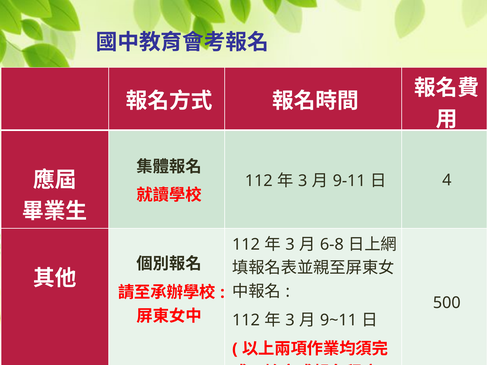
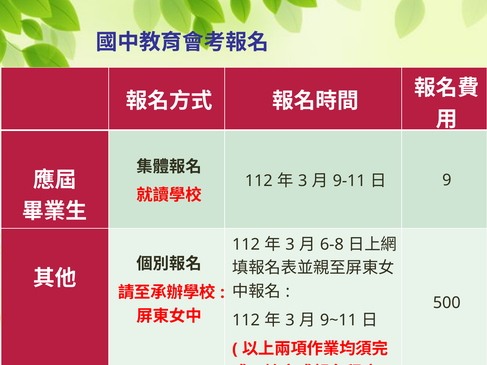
4: 4 -> 9 (447, 180)
